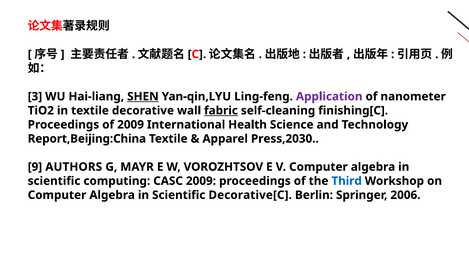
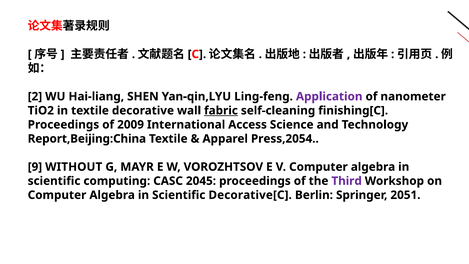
3: 3 -> 2 (35, 96)
SHEN underline: present -> none (143, 96)
Health: Health -> Access (248, 125)
Press,2030: Press,2030 -> Press,2054 (285, 139)
AUTHORS: AUTHORS -> WITHOUT (74, 167)
CASC 2009: 2009 -> 2045 (201, 181)
Third colour: blue -> purple (347, 181)
2006: 2006 -> 2051 (405, 195)
